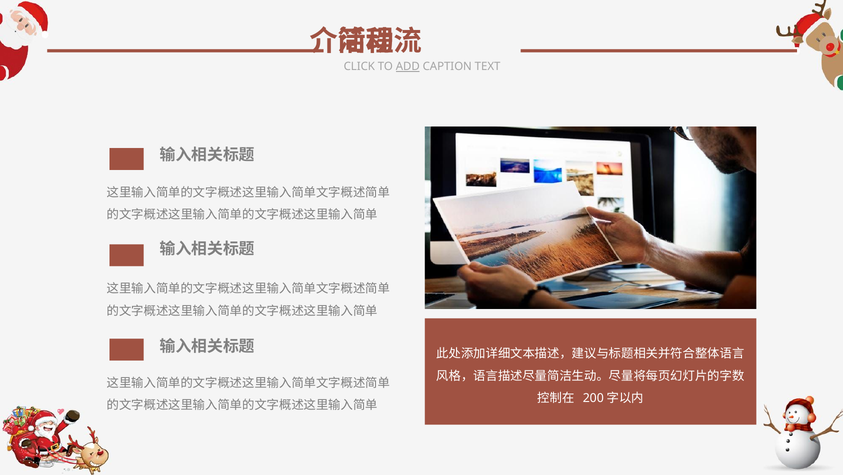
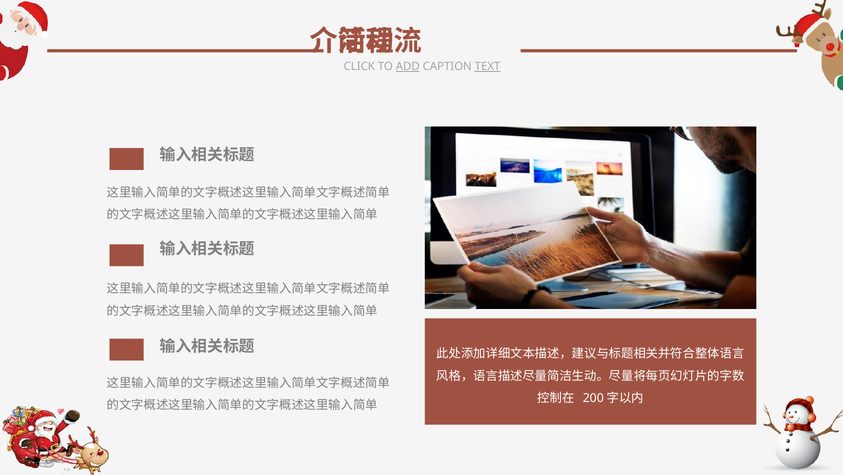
TEXT underline: none -> present (488, 66)
